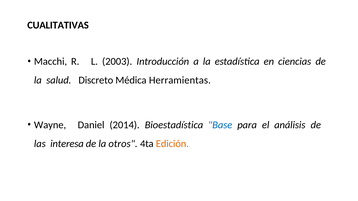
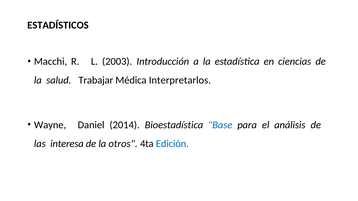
CUALITATIVAS: CUALITATIVAS -> ESTADÍSTICOS (58, 25)
Discreto: Discreto -> Trabajar (96, 80)
Herramientas: Herramientas -> Interpretarlos (180, 80)
Edición colour: orange -> blue (172, 144)
